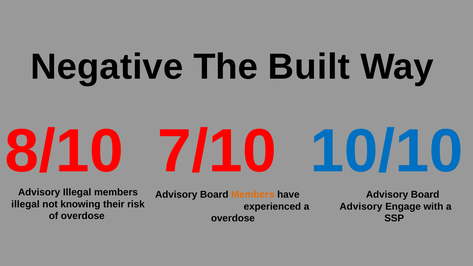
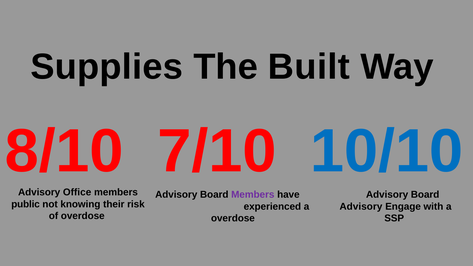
Negative: Negative -> Supplies (107, 67)
Advisory Illegal: Illegal -> Office (77, 192)
Members colour: orange -> purple (253, 195)
illegal: illegal -> public (26, 204)
